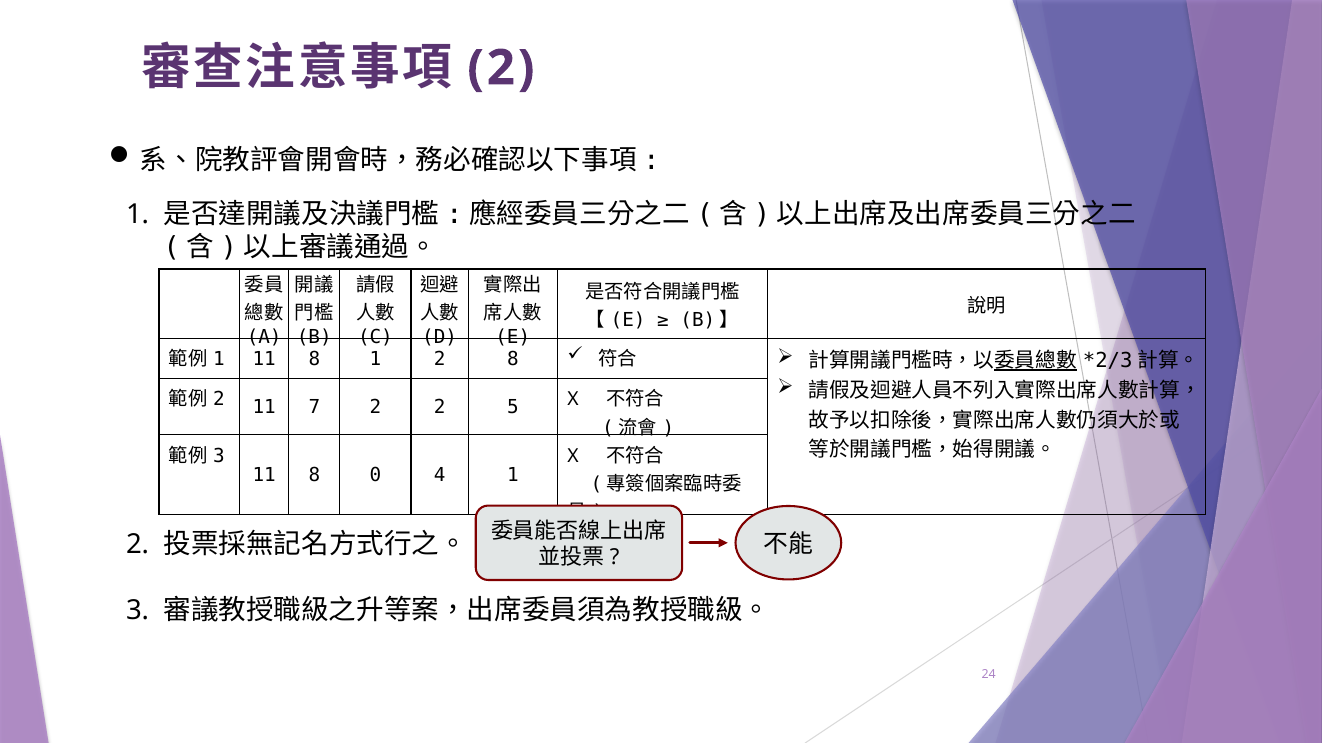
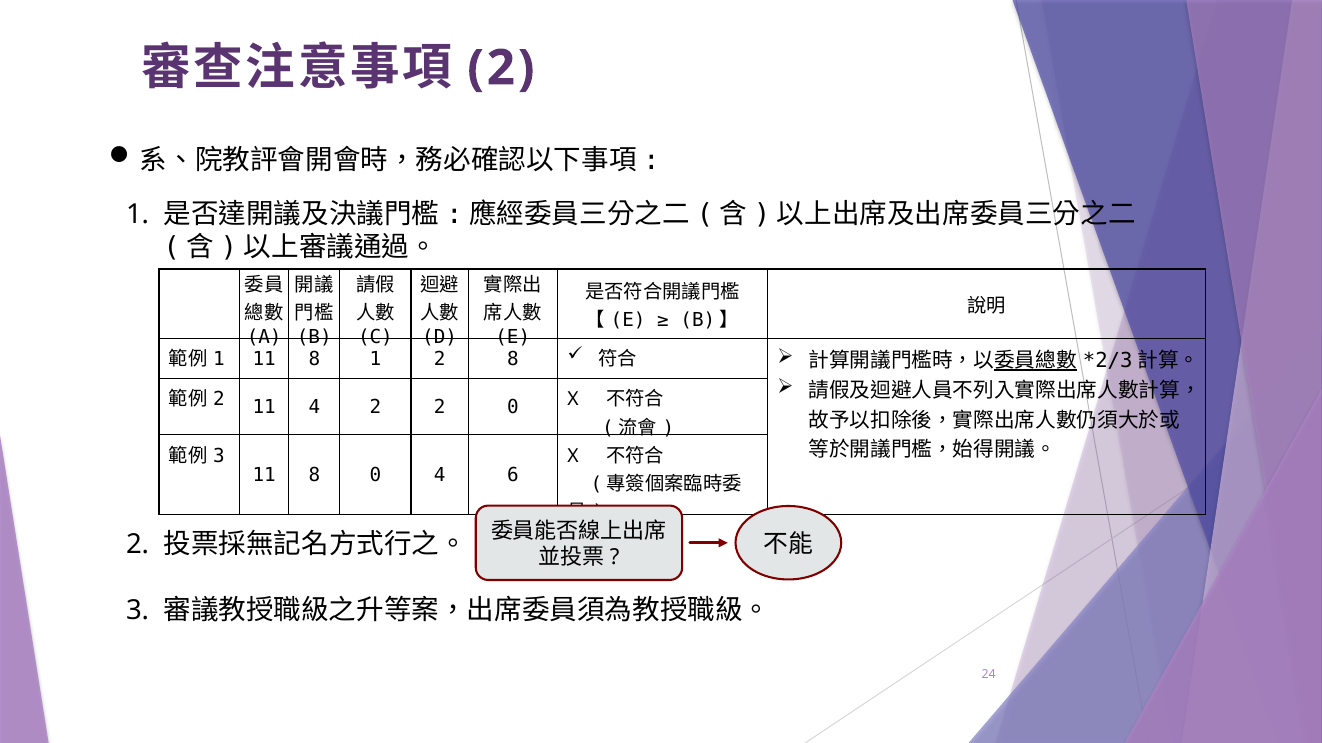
11 7: 7 -> 4 (314, 407)
2 5: 5 -> 0 (513, 407)
4 1: 1 -> 6 (513, 475)
